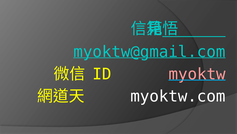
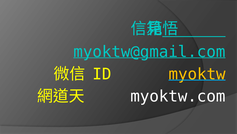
myoktw colour: pink -> yellow (197, 74)
